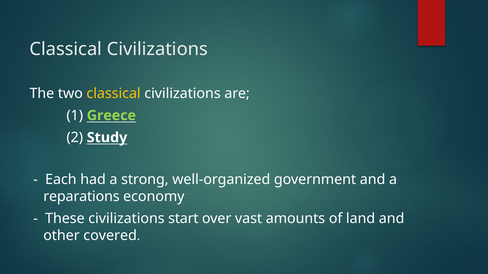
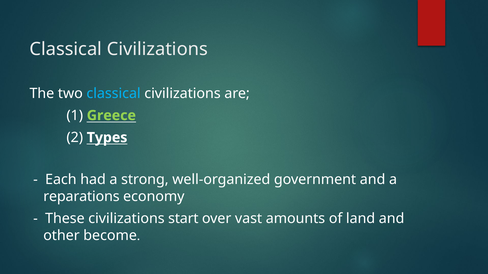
classical colour: yellow -> light blue (114, 94)
Study: Study -> Types (107, 138)
covered: covered -> become (110, 236)
